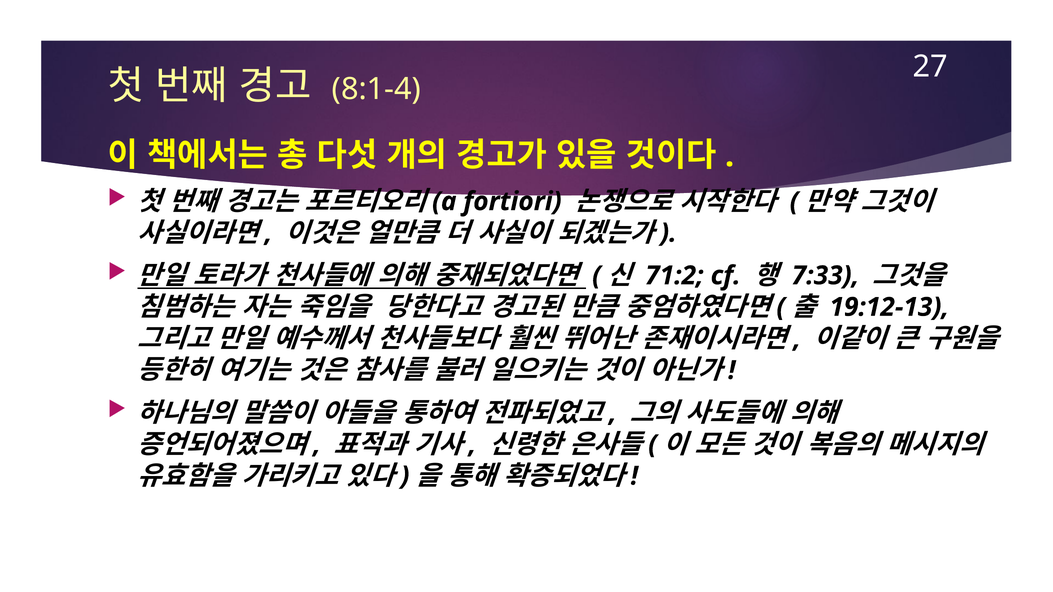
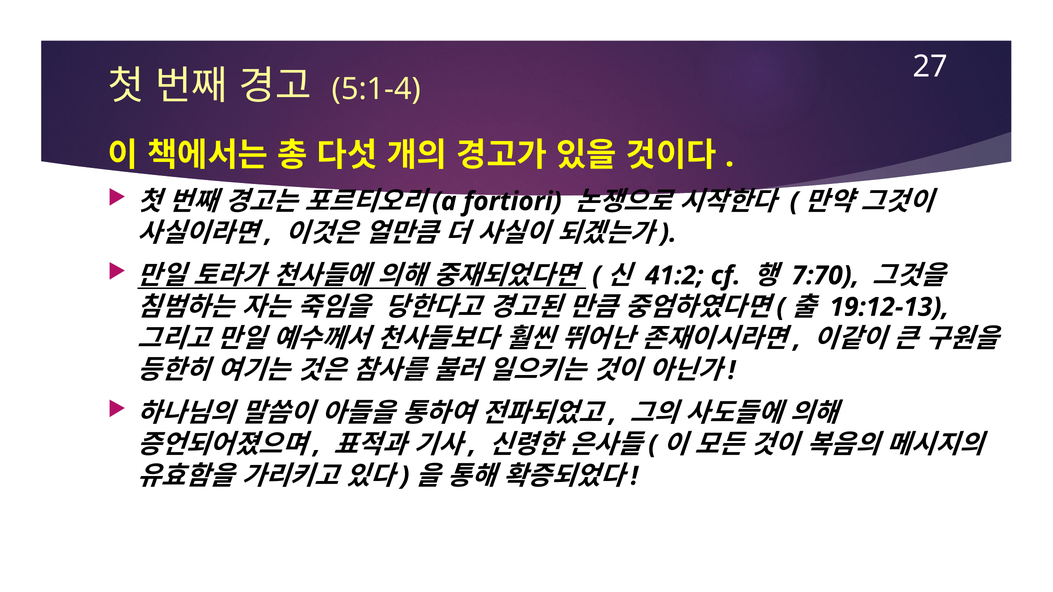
8:1-4: 8:1-4 -> 5:1-4 (376, 89)
71:2: 71:2 -> 41:2 (674, 276)
7:33: 7:33 -> 7:70 (825, 276)
